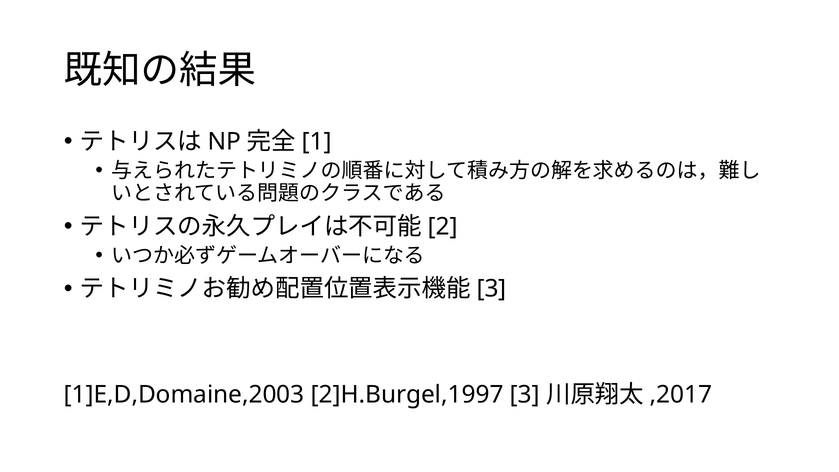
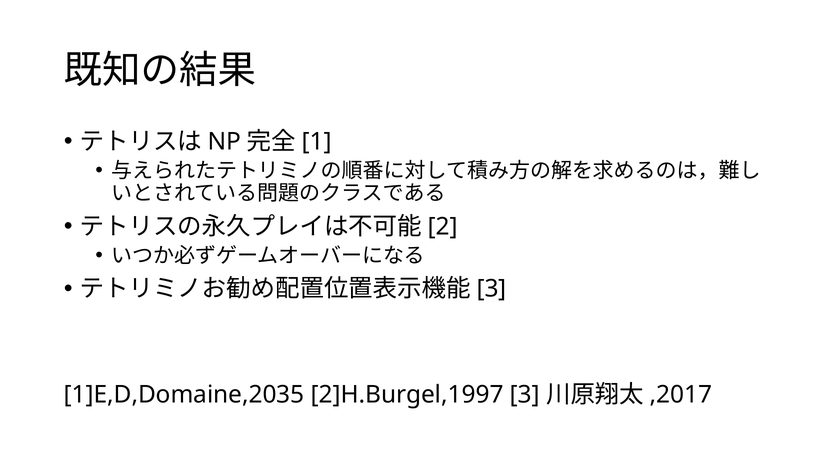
1]E,D,Domaine,2003: 1]E,D,Domaine,2003 -> 1]E,D,Domaine,2035 (184, 394)
